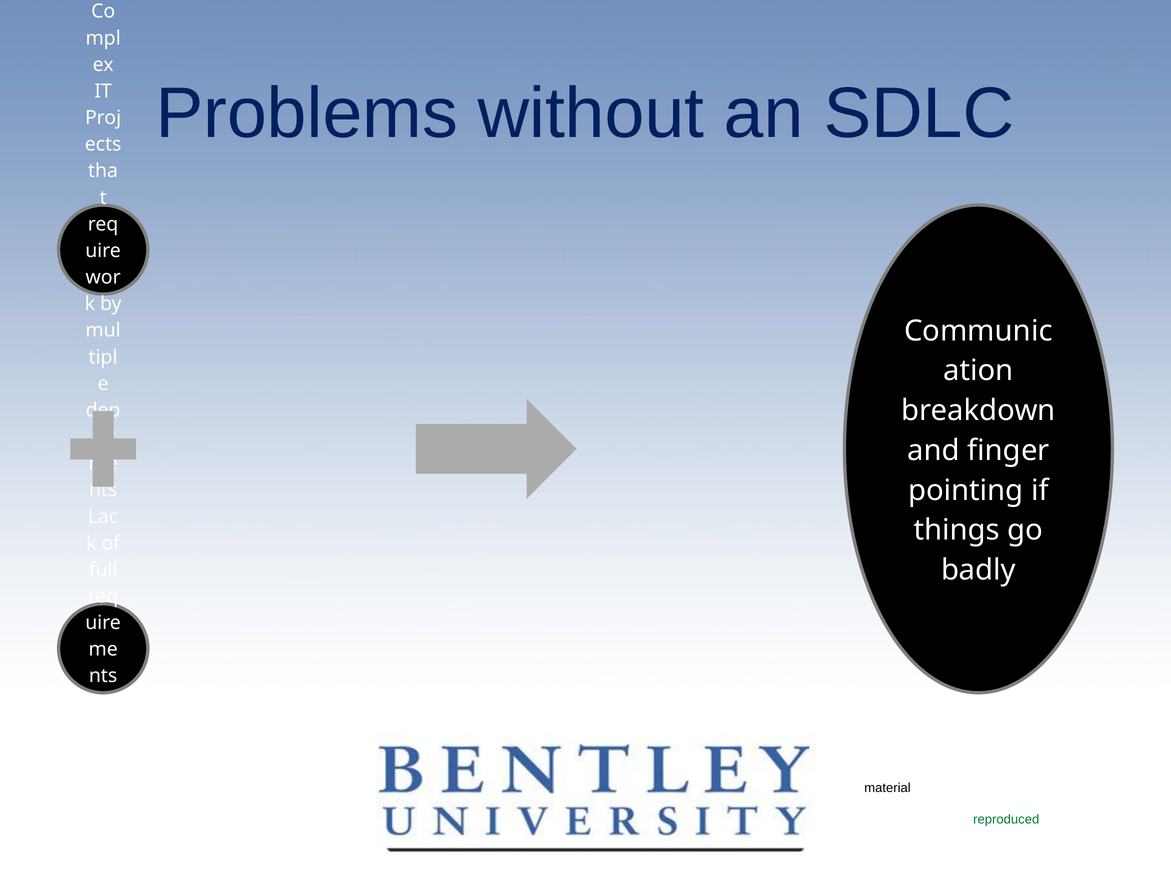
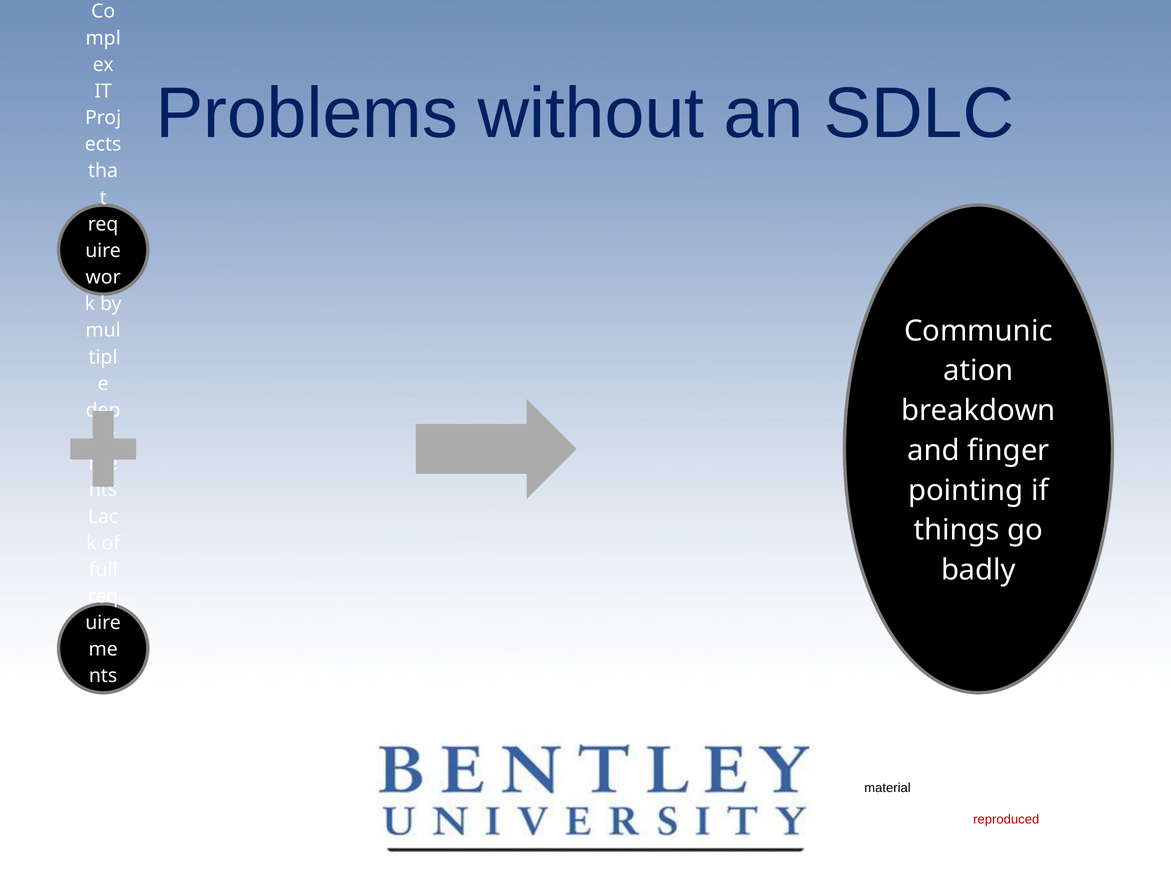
reproduced colour: green -> red (1006, 819)
